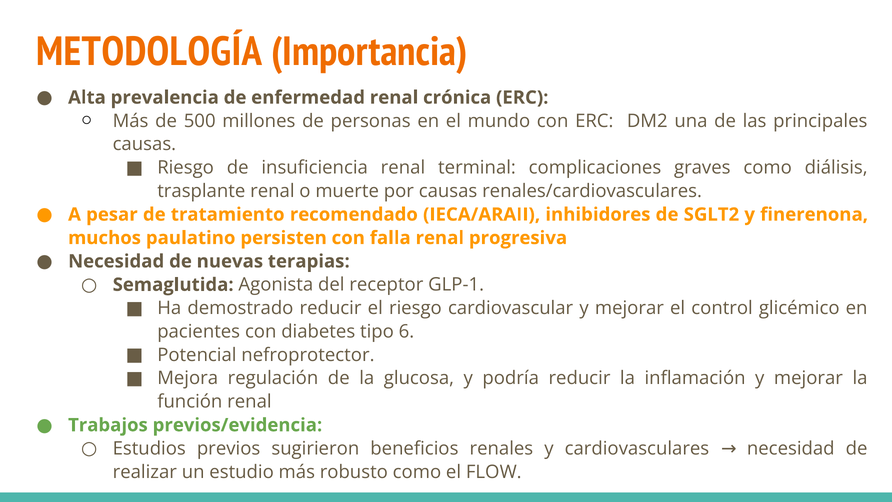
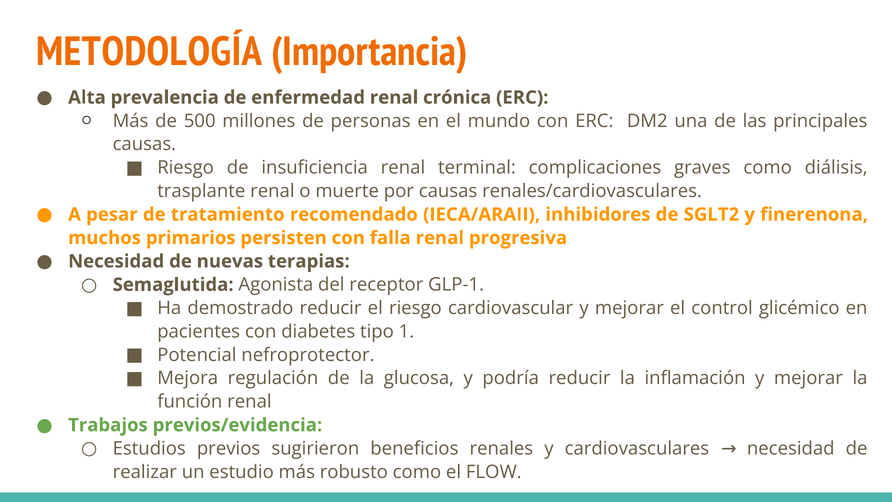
paulatino: paulatino -> primarios (191, 238)
6: 6 -> 1 (406, 331)
